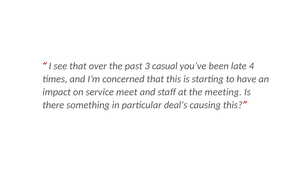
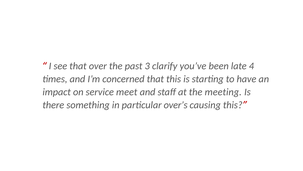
casual: casual -> clarify (165, 66)
deal’s: deal’s -> over’s (176, 105)
